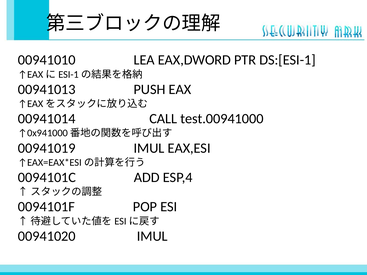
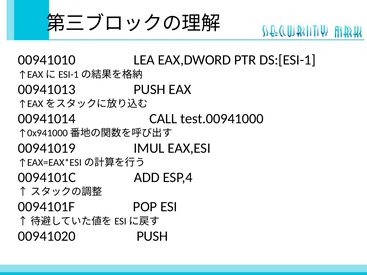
00941020 IMUL: IMUL -> PUSH (152, 236)
